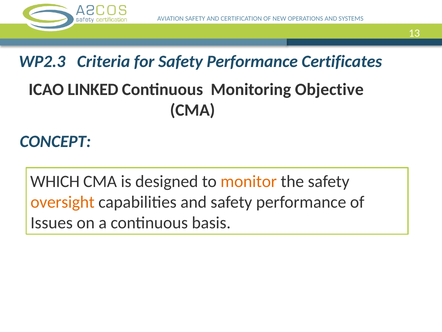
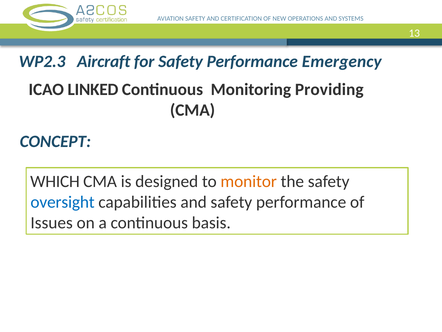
Criteria: Criteria -> Aircraft (104, 61)
Certificates: Certificates -> Emergency (342, 61)
Objective: Objective -> Providing (329, 89)
oversight colour: orange -> blue (63, 202)
